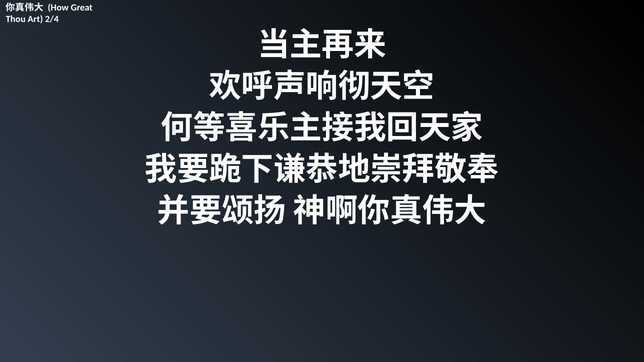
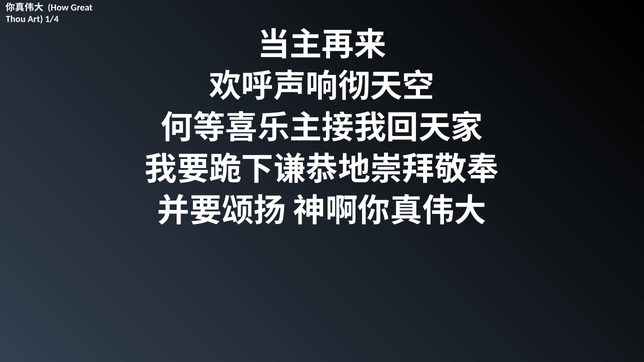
2/4: 2/4 -> 1/4 (52, 19)
